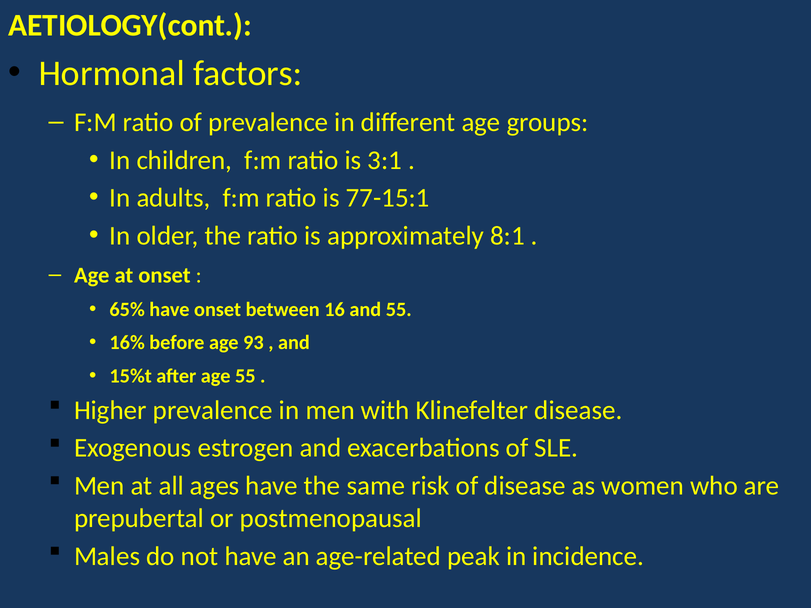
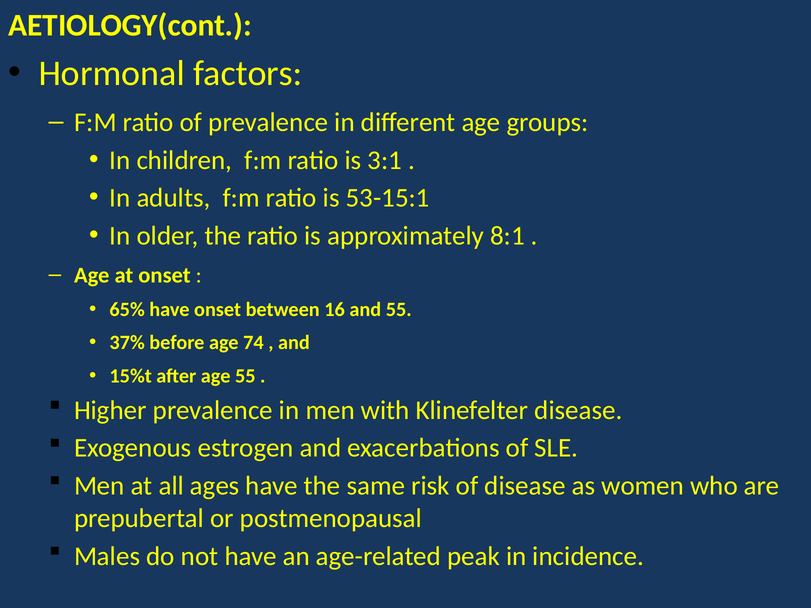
77-15:1: 77-15:1 -> 53-15:1 (388, 198)
16%: 16% -> 37% (127, 343)
93: 93 -> 74 (253, 343)
